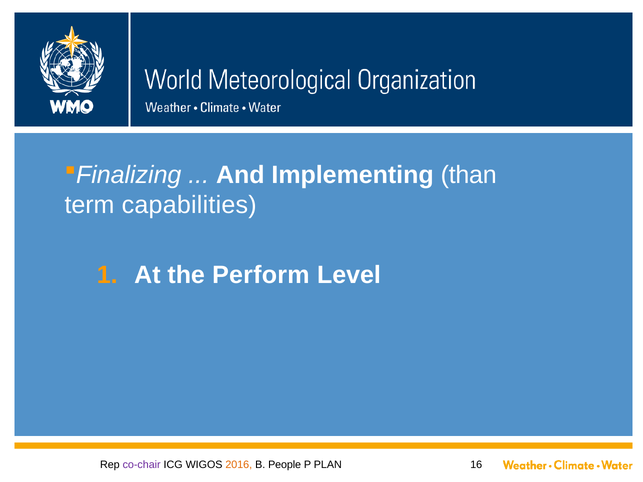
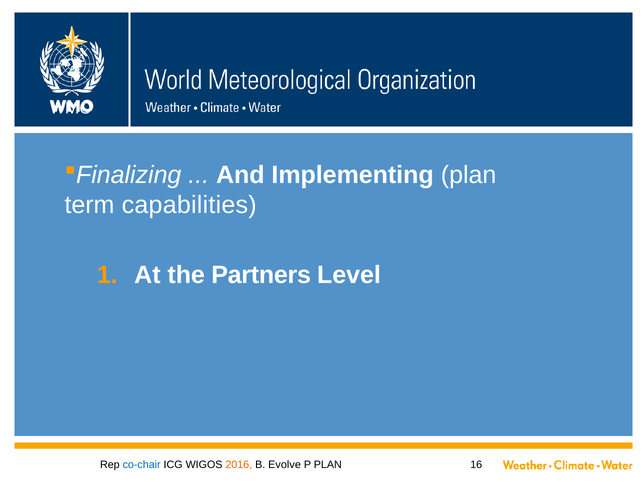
Implementing than: than -> plan (469, 175)
Perform: Perform -> Partners (261, 275)
co-chair colour: purple -> blue (142, 465)
People: People -> Evolve (285, 465)
